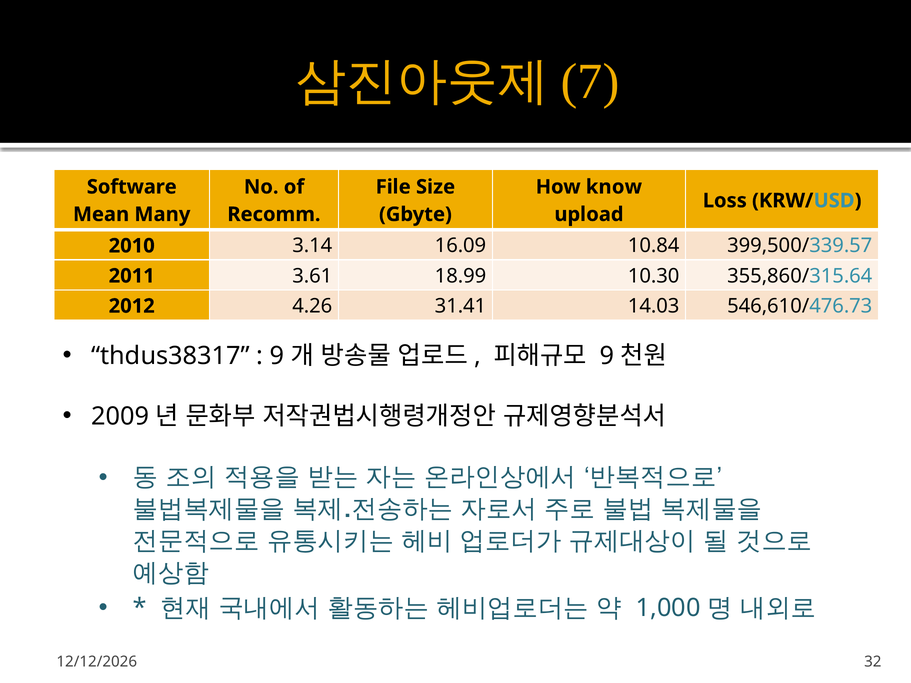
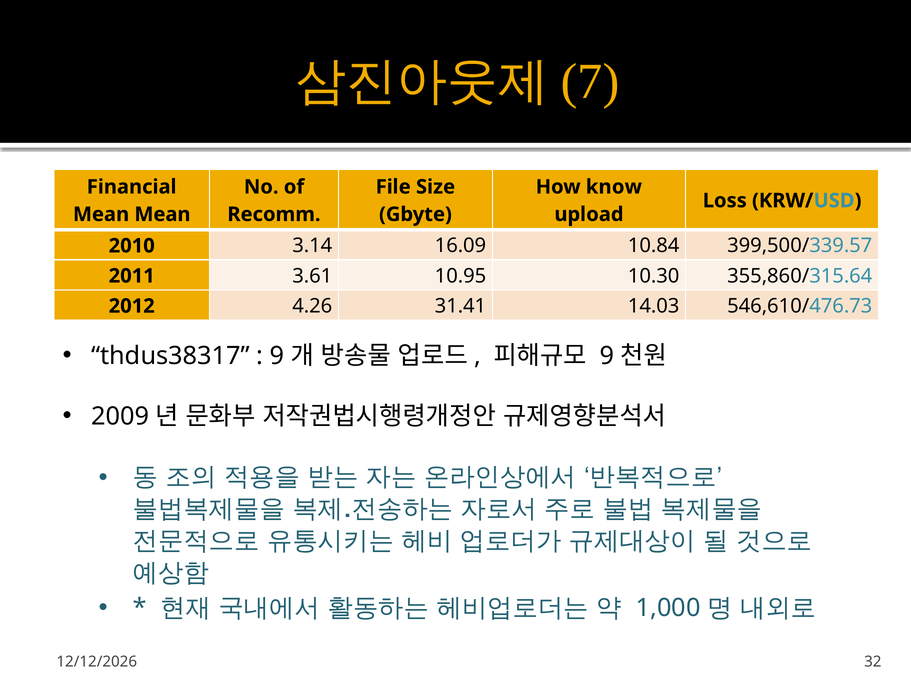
Software: Software -> Financial (132, 187)
Mean Many: Many -> Mean (162, 214)
18.99: 18.99 -> 10.95 (460, 276)
